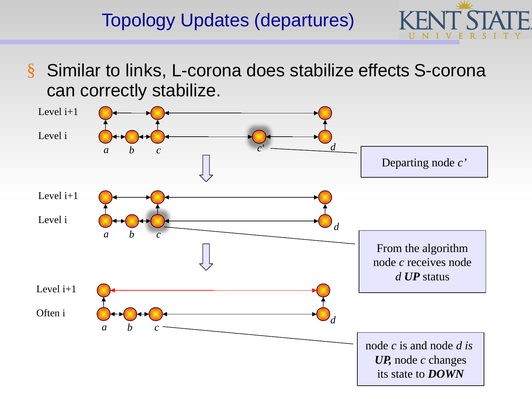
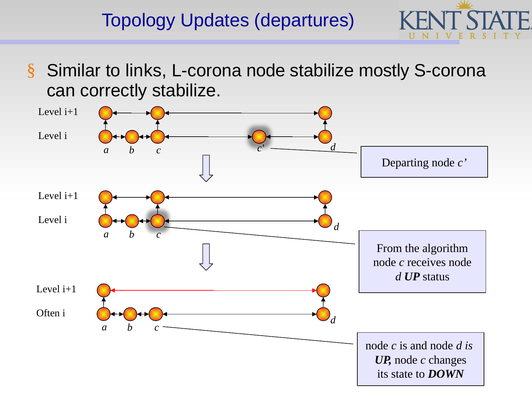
L-corona does: does -> node (266, 71)
effects: effects -> mostly (384, 71)
